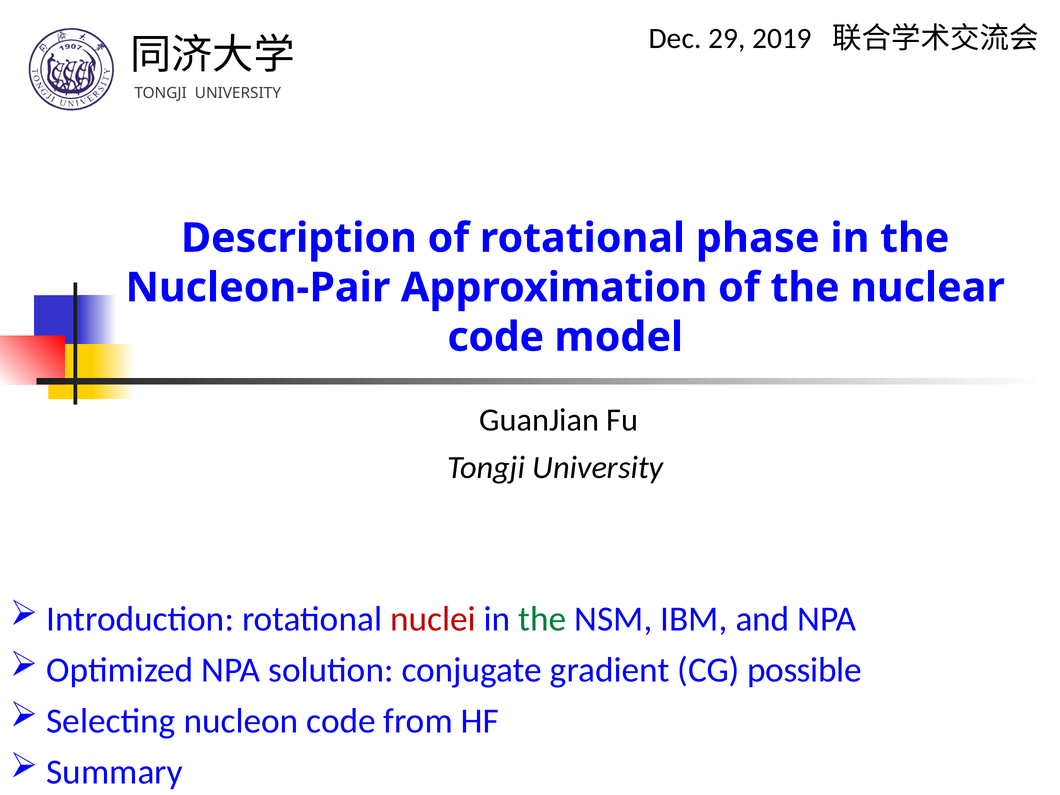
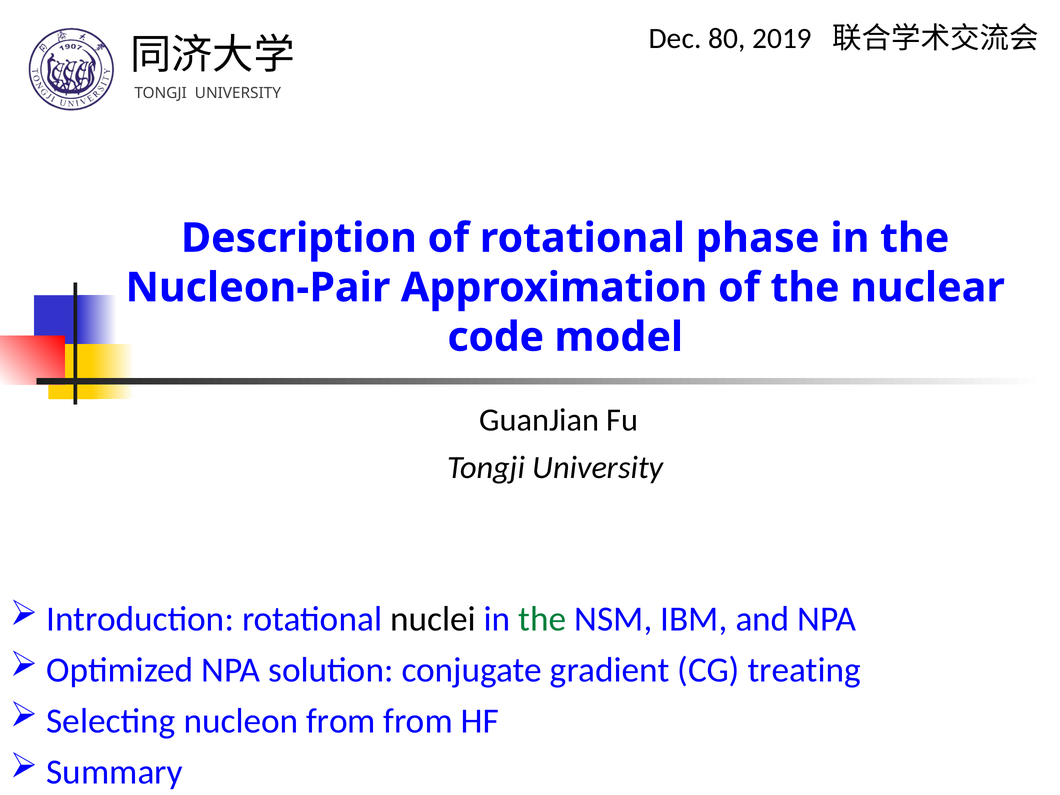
29: 29 -> 80 (727, 38)
nuclei colour: red -> black (433, 619)
possible: possible -> treating (804, 670)
nucleon code: code -> from (341, 721)
